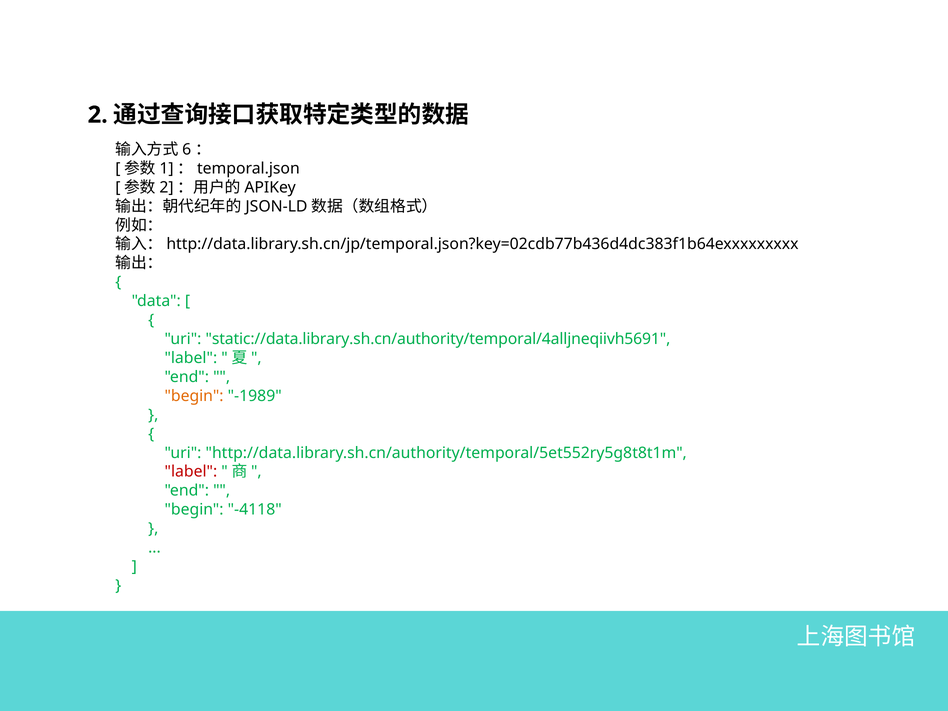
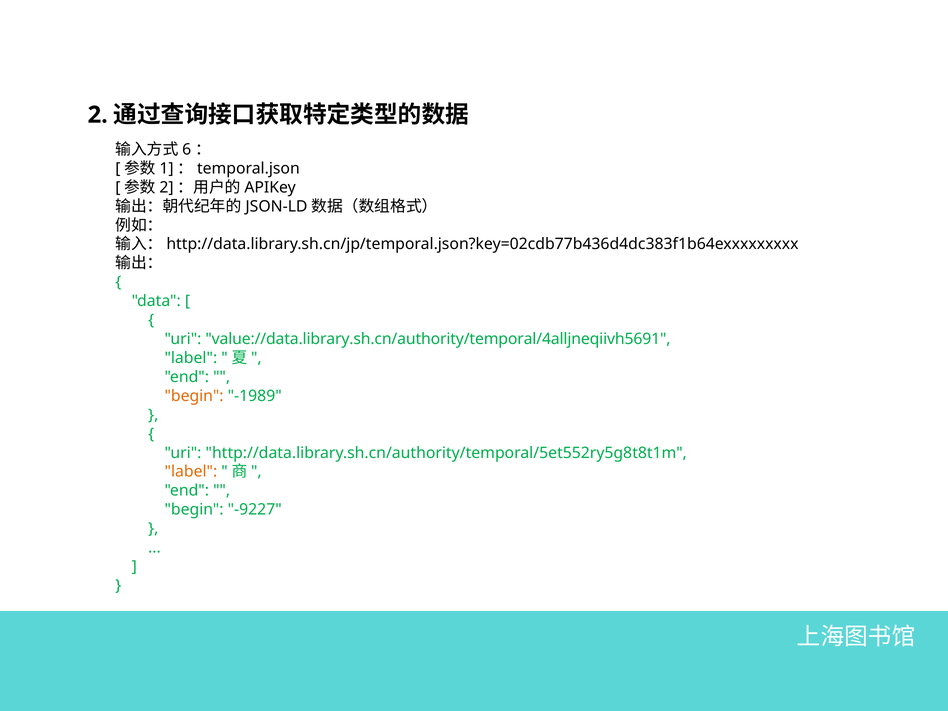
static://data.library.sh.cn/authority/temporal/4alljneqiivh5691: static://data.library.sh.cn/authority/temporal/4alljneqiivh5691 -> value://data.library.sh.cn/authority/temporal/4alljneqiivh5691 (438, 339)
label colour: red -> orange (191, 472)
-4118: -4118 -> -9227 (255, 510)
